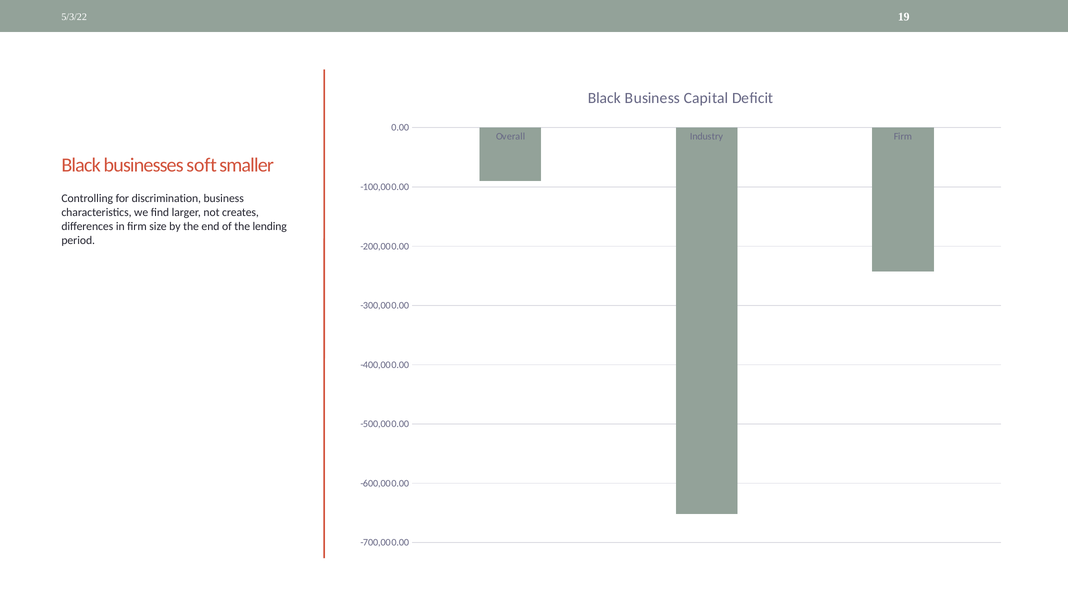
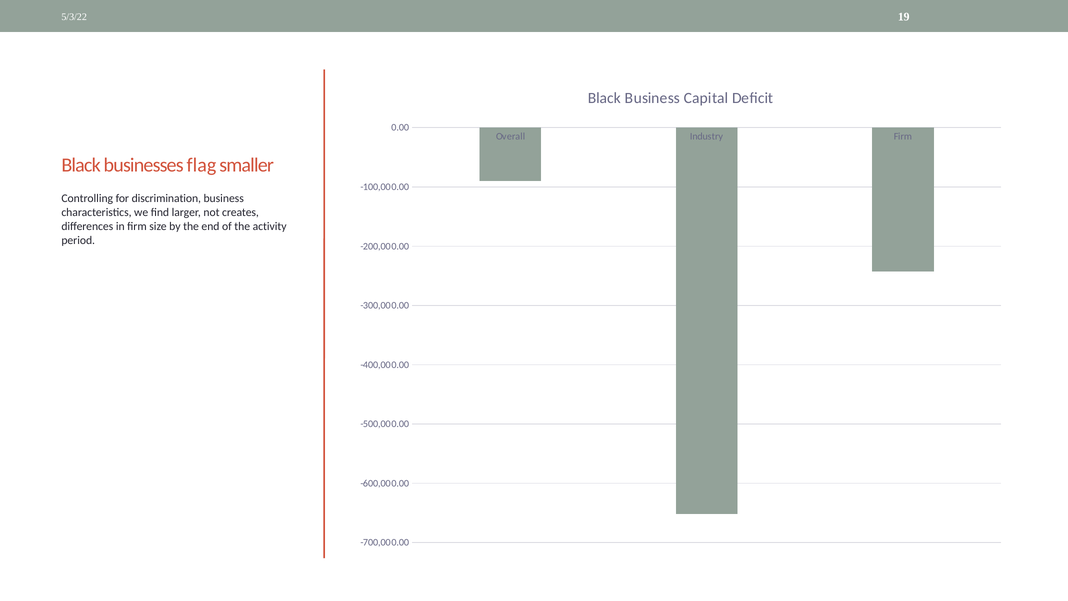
soft: soft -> flag (201, 165)
lending: lending -> activity (270, 226)
